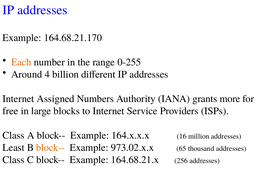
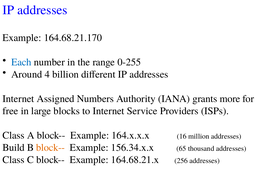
Each colour: orange -> blue (21, 62)
Least: Least -> Build (14, 147)
973.02.x.x: 973.02.x.x -> 156.34.x.x (132, 147)
